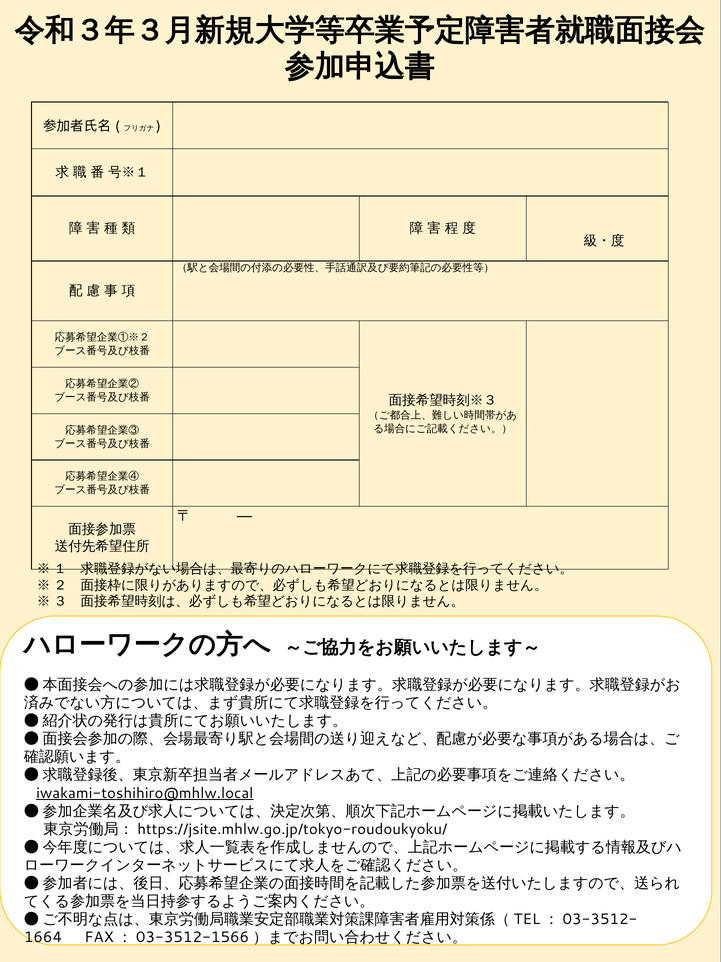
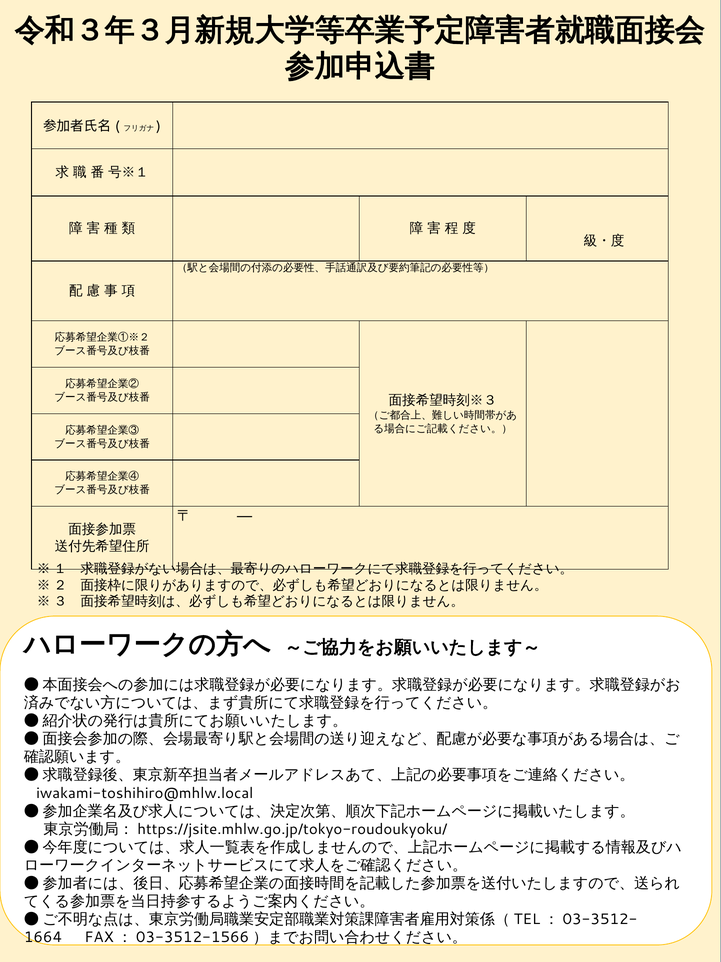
iwakami-toshihiro@mhlw.local underline: present -> none (145, 793)
